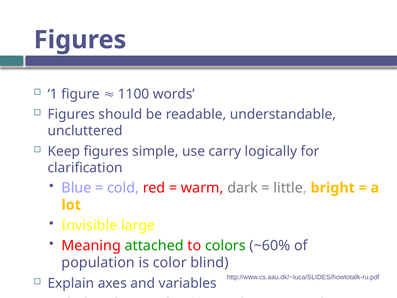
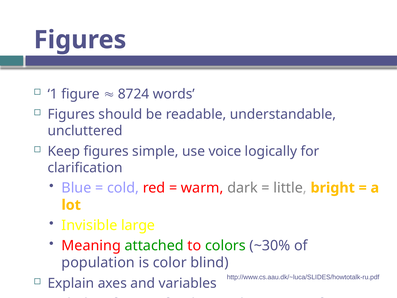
1100: 1100 -> 8724 (134, 94)
carry: carry -> voice (225, 151)
~60%: ~60% -> ~30% (270, 245)
